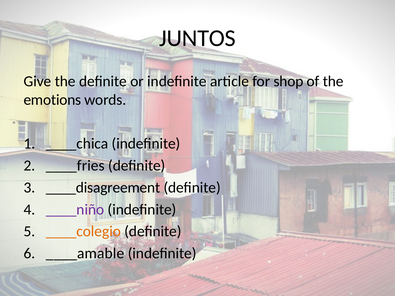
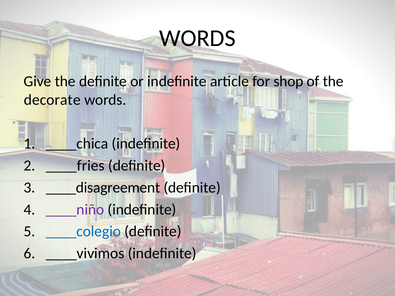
JUNTOS: JUNTOS -> WORDS (197, 38)
emotions: emotions -> decorate (52, 100)
____colegio colour: orange -> blue (83, 232)
____amable: ____amable -> ____vivimos (85, 254)
